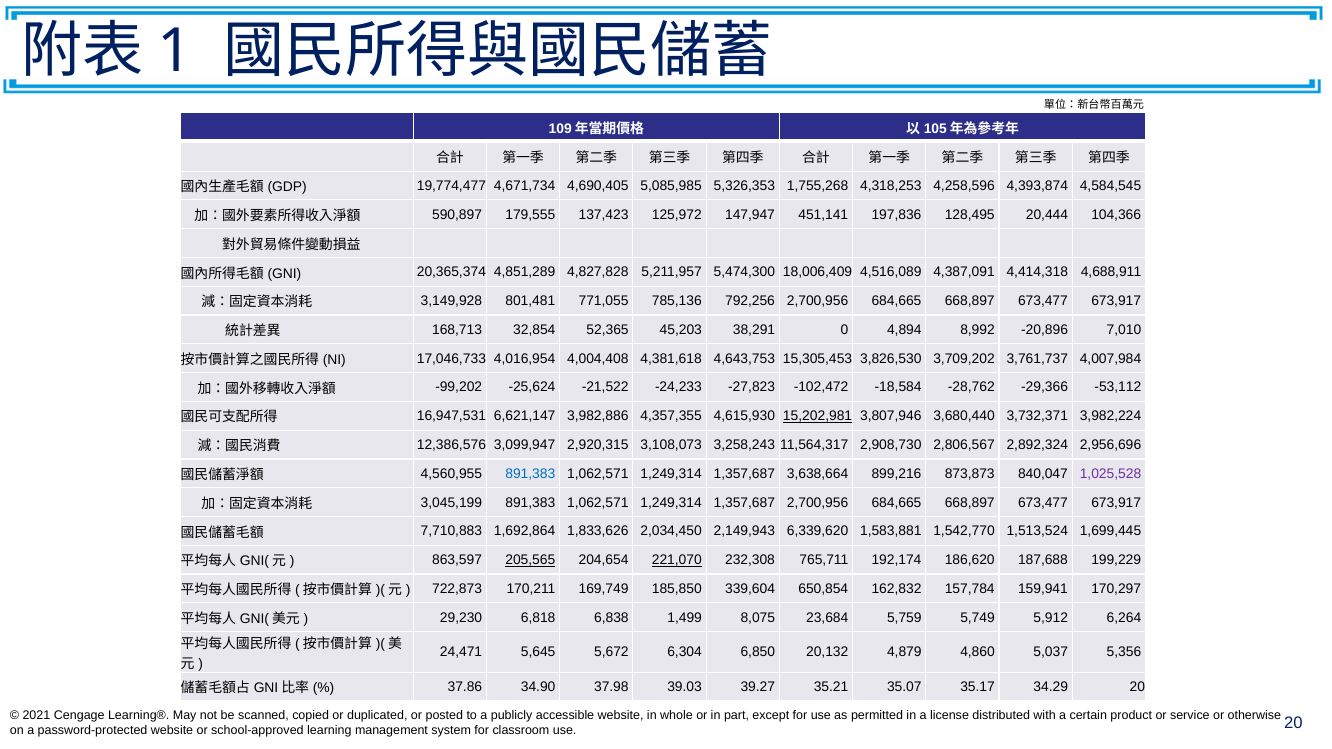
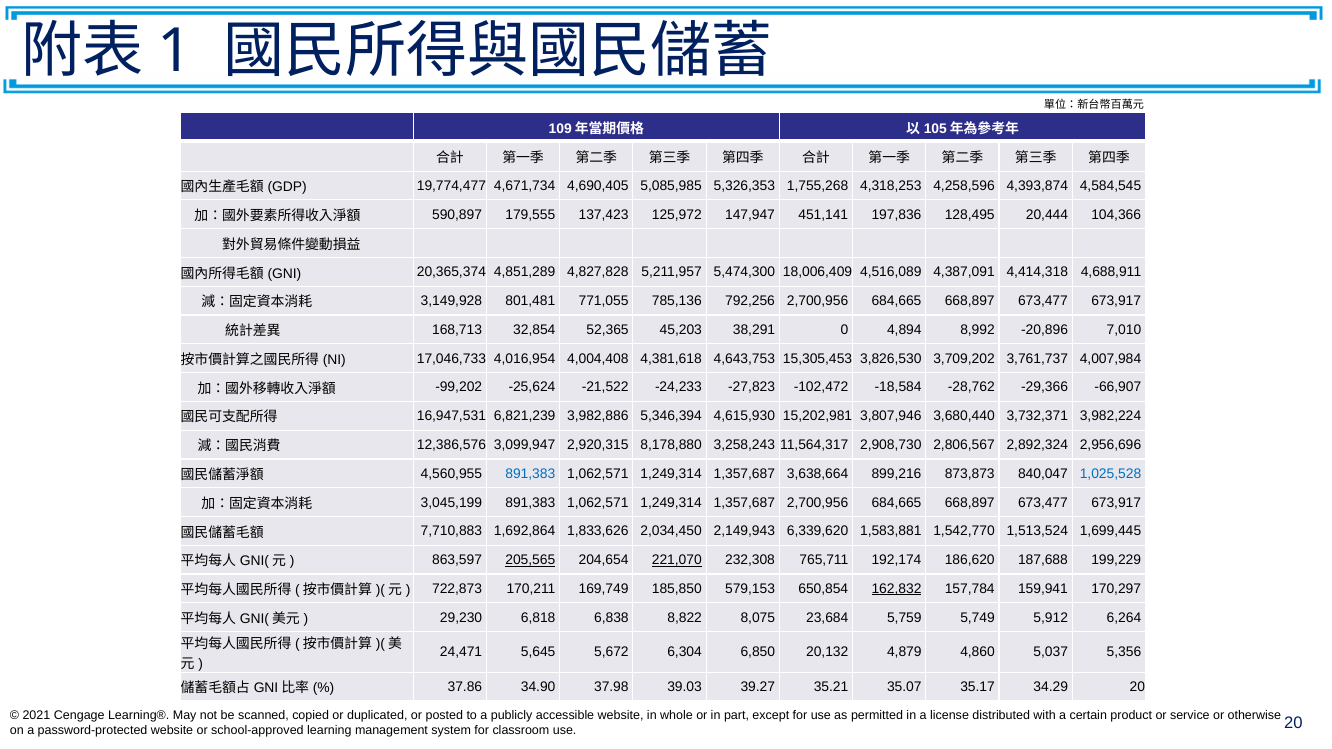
-53,112: -53,112 -> -66,907 (1118, 388)
6,621,147: 6,621,147 -> 6,821,239 (525, 416)
4,357,355: 4,357,355 -> 5,346,394 (671, 416)
15,202,981 underline: present -> none (818, 416)
3,108,073: 3,108,073 -> 8,178,880 (671, 445)
1,025,528 colour: purple -> blue (1111, 474)
339,604: 339,604 -> 579,153 (750, 589)
162,832 underline: none -> present (897, 589)
1,499: 1,499 -> 8,822 (685, 618)
